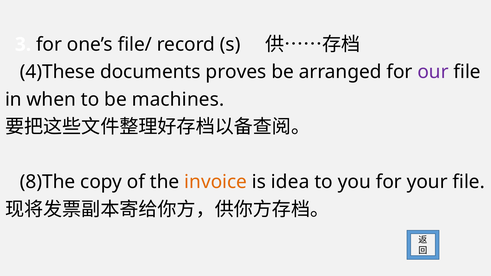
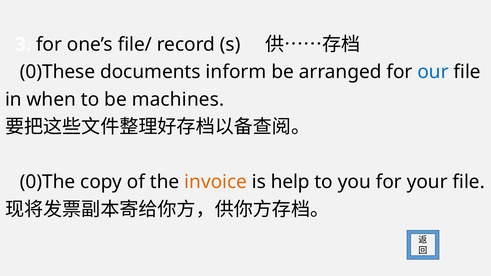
4)These: 4)These -> 0)These (58, 72)
proves: proves -> inform (236, 72)
our colour: purple -> blue (433, 72)
8)The: 8)The -> 0)The (48, 182)
idea: idea -> help (290, 182)
